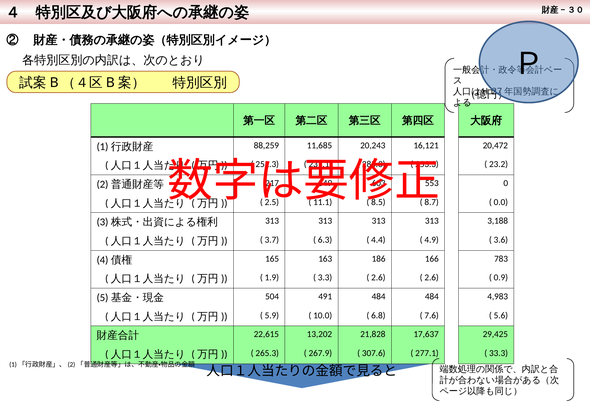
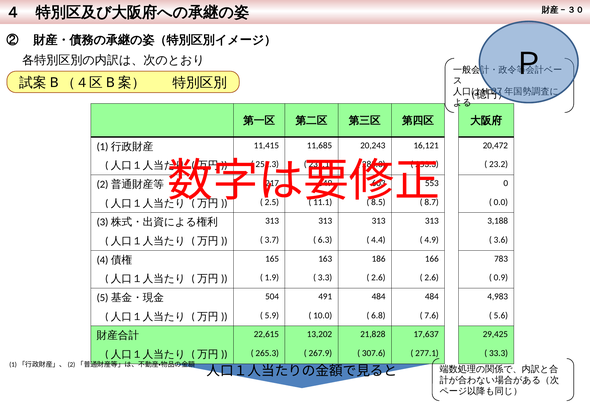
88,259: 88,259 -> 11,415 (266, 146)
